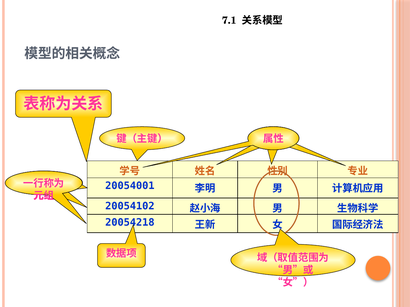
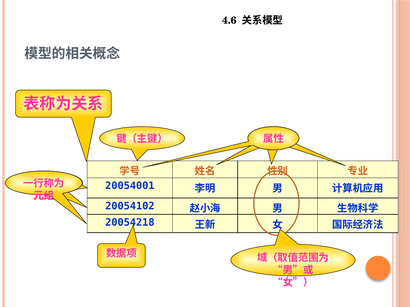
7.1: 7.1 -> 4.6 (229, 21)
